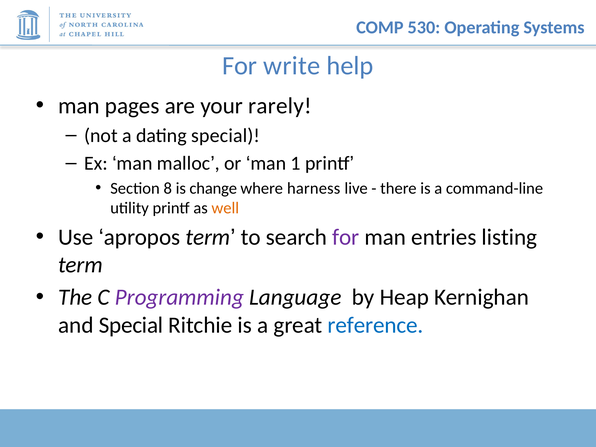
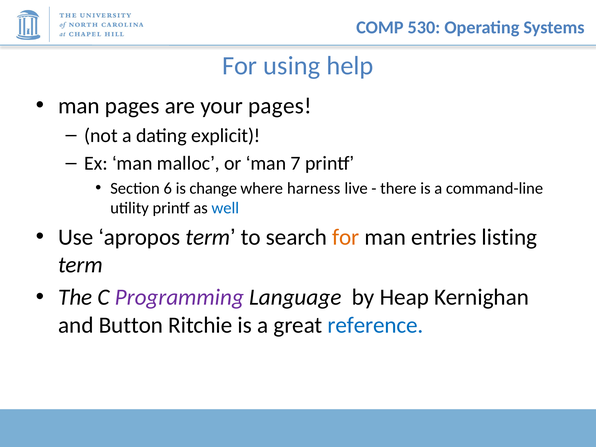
write: write -> using (292, 66)
your rarely: rarely -> pages (280, 106)
dating special: special -> explicit (226, 135)
1: 1 -> 7 (296, 163)
8: 8 -> 6 (168, 188)
well colour: orange -> blue (225, 208)
for colour: purple -> orange (346, 237)
and Special: Special -> Button (131, 325)
